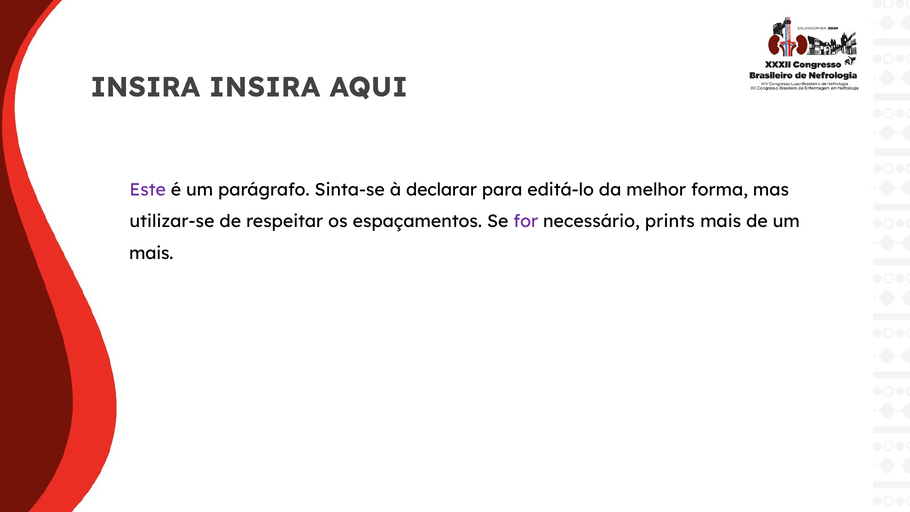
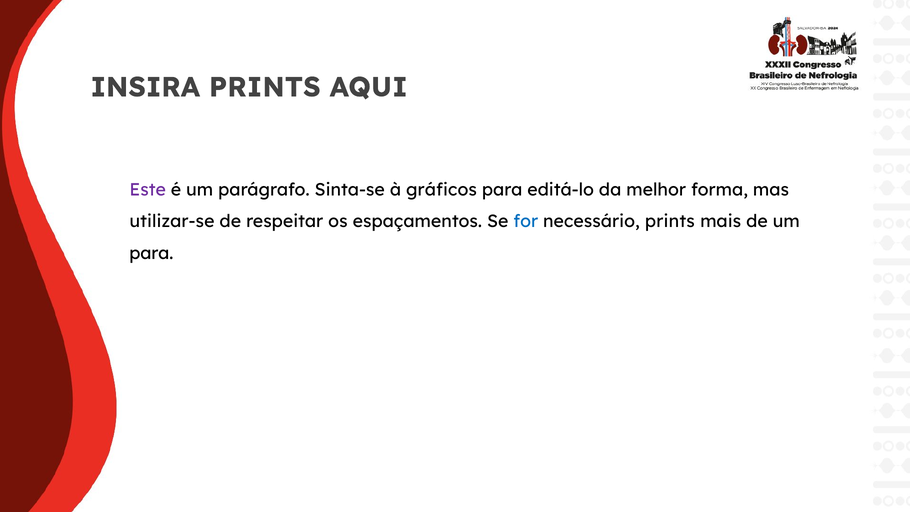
INSIRA INSIRA: INSIRA -> PRINTS (265, 87)
declarar: declarar -> gráficos (441, 190)
for colour: purple -> blue (526, 221)
mais: mais -> para (151, 253)
